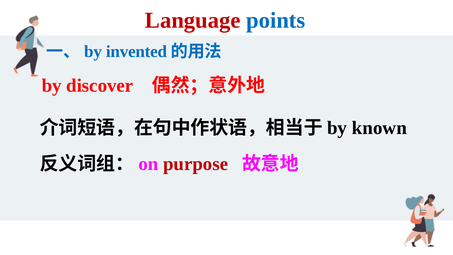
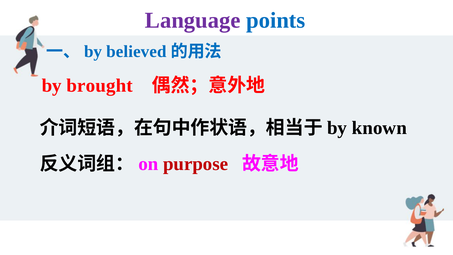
Language colour: red -> purple (193, 20)
invented: invented -> believed (136, 52)
discover: discover -> brought (100, 86)
